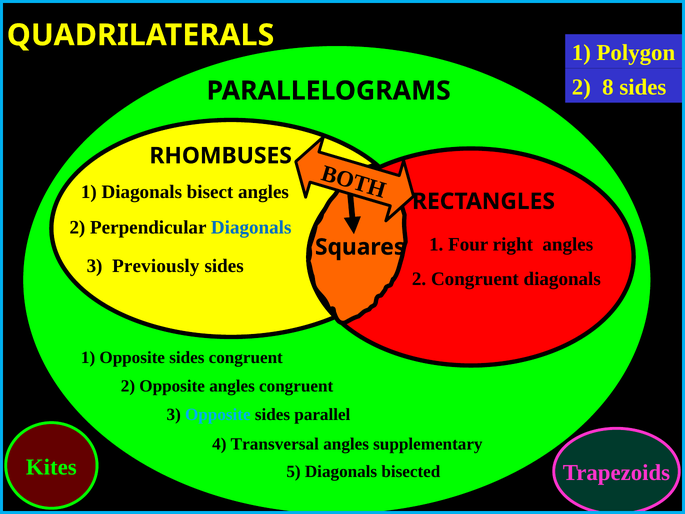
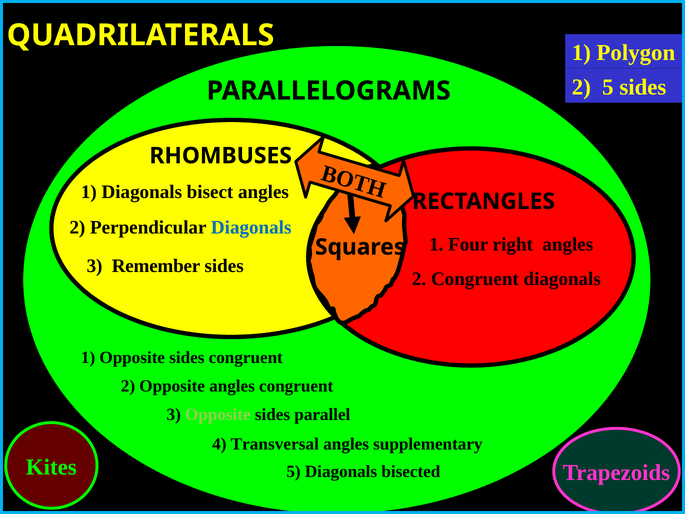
2 8: 8 -> 5 (608, 87)
Previously: Previously -> Remember (156, 266)
Opposite colour: light blue -> light green (218, 414)
